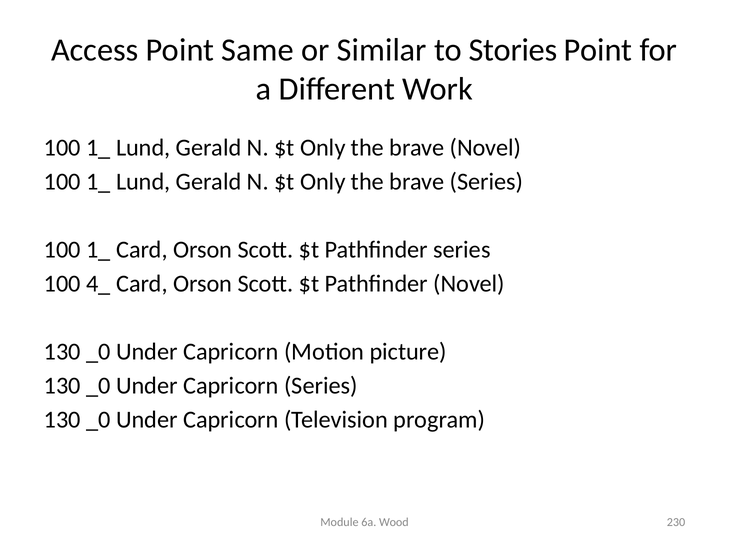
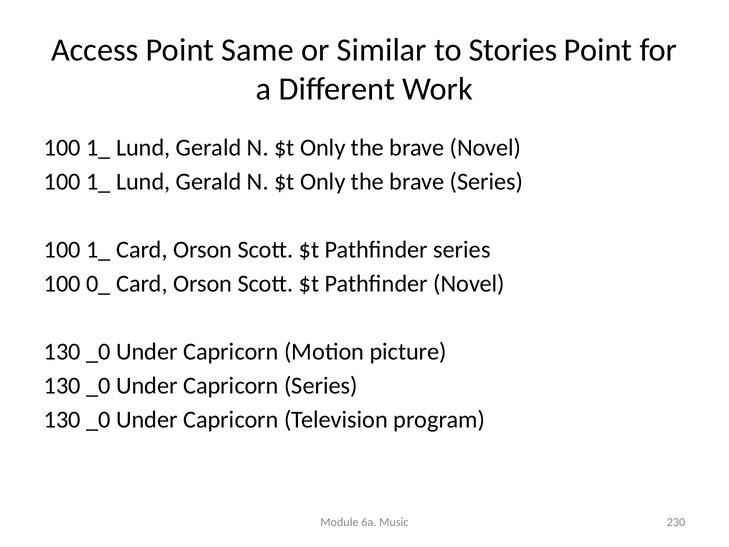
4_: 4_ -> 0_ (98, 284)
Wood: Wood -> Music (394, 522)
